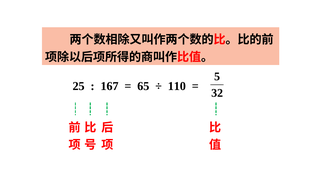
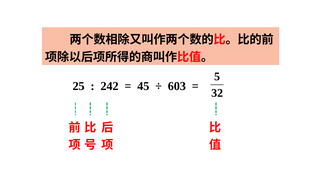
167: 167 -> 242 (110, 86)
65: 65 -> 45 (143, 86)
110: 110 -> 603 (177, 86)
